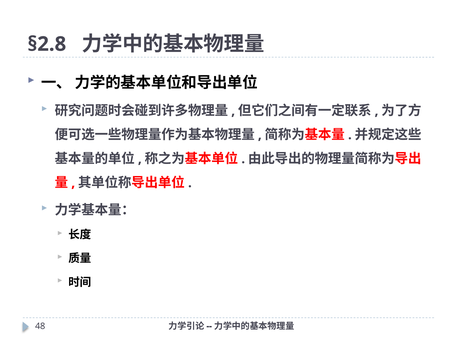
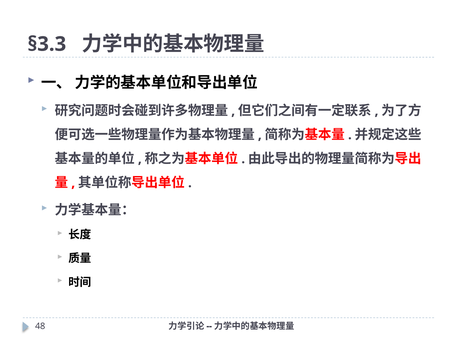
§2.8: §2.8 -> §3.3 (47, 44)
